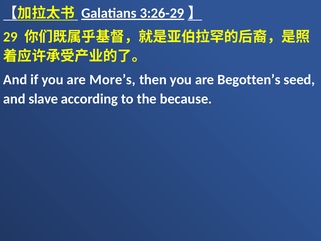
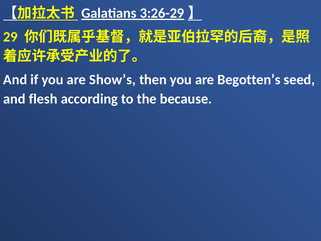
More’s: More’s -> Show’s (113, 80)
slave: slave -> flesh (43, 99)
